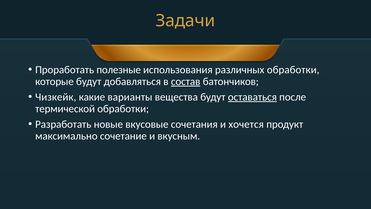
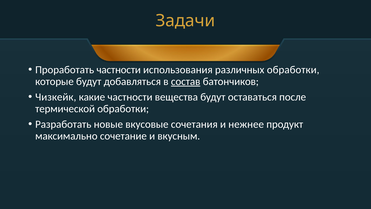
Проработать полезные: полезные -> частности (119, 70)
какие варианты: варианты -> частности (130, 97)
оставаться underline: present -> none (252, 97)
хочется: хочется -> нежнее (246, 124)
